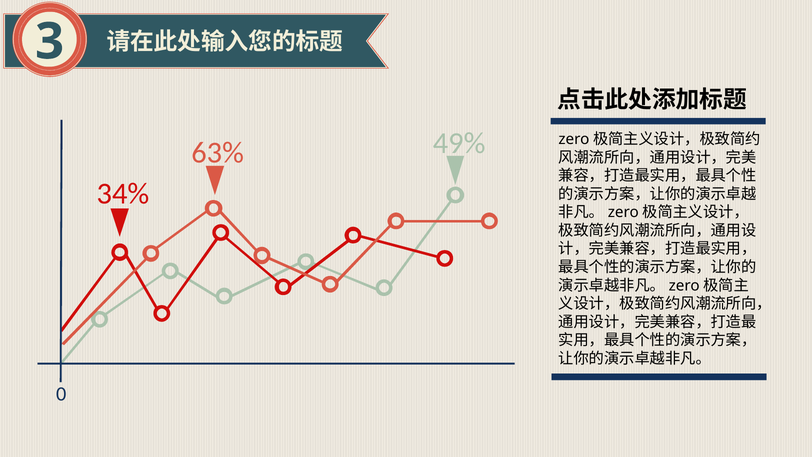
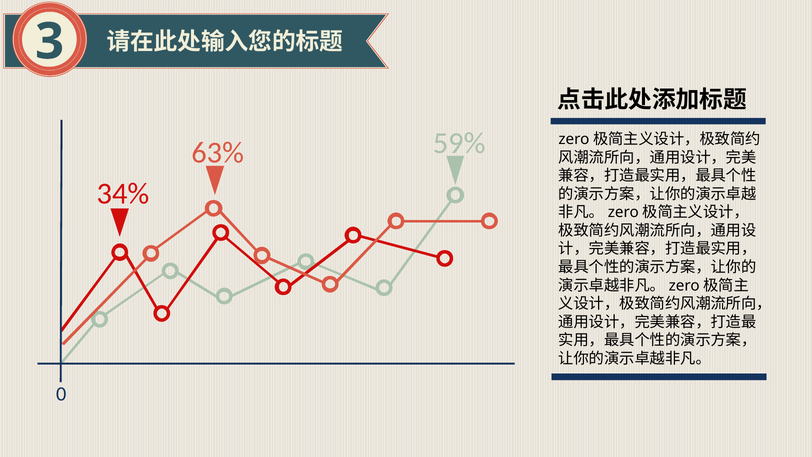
49%: 49% -> 59% (459, 143)
